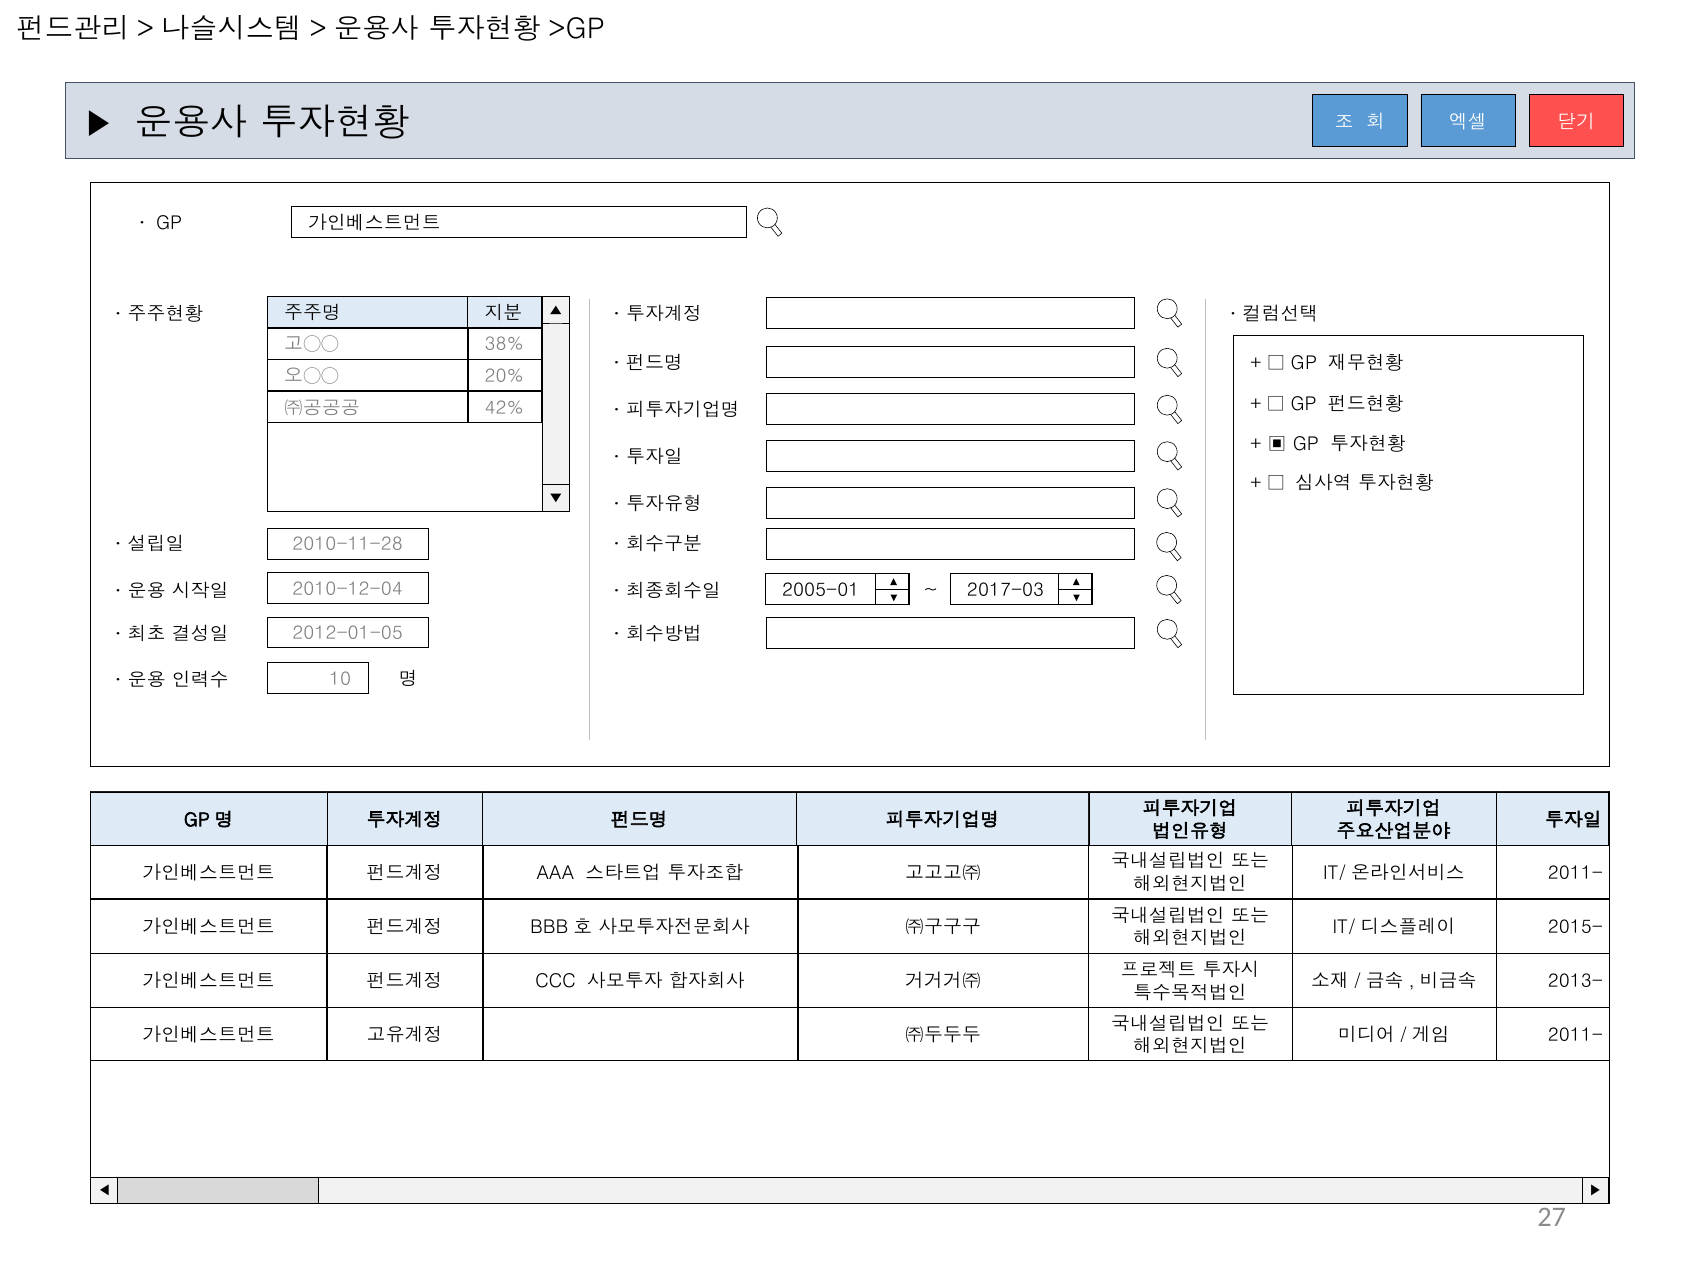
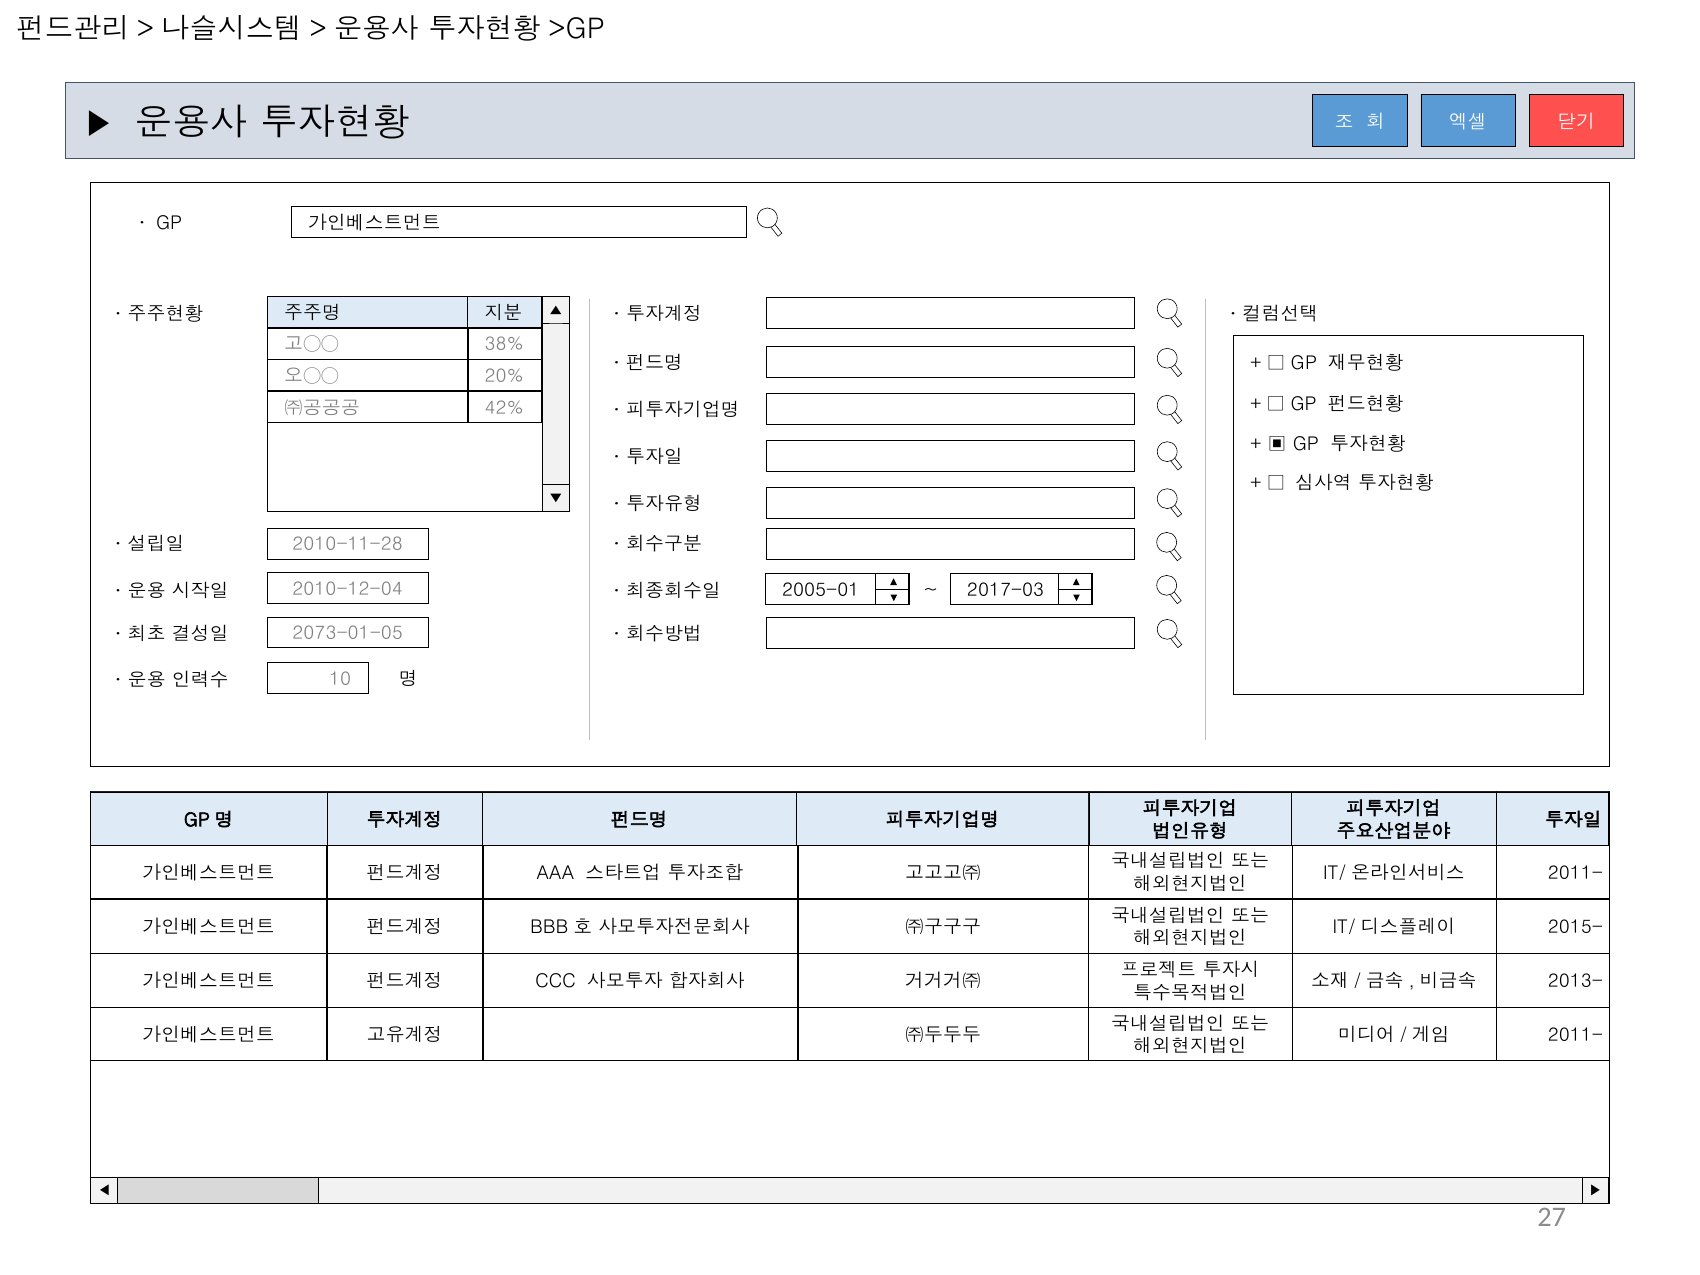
2012-01-05: 2012-01-05 -> 2073-01-05 (348, 634)
